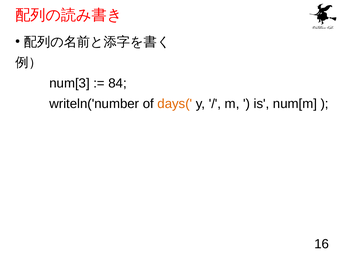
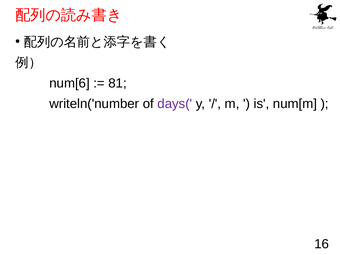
num[3: num[3 -> num[6 (70, 83)
84: 84 -> 81 (118, 83)
days( colour: orange -> purple (175, 104)
